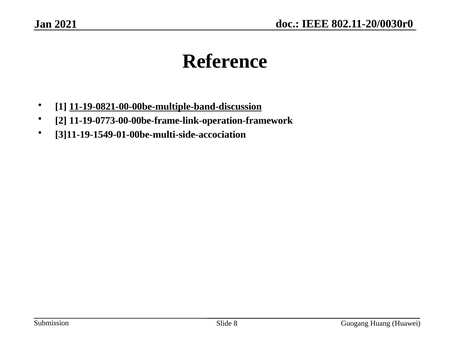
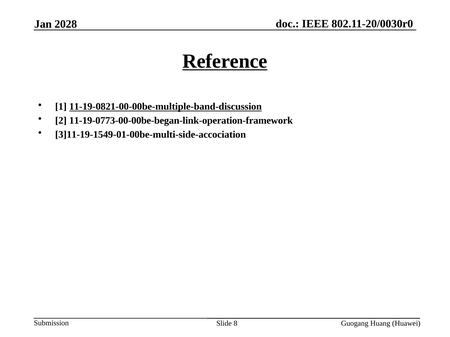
2021: 2021 -> 2028 (66, 24)
Reference underline: none -> present (225, 61)
11-19-0773-00-00be-frame-link-operation-framework: 11-19-0773-00-00be-frame-link-operation-framework -> 11-19-0773-00-00be-began-link-operation-framework (181, 121)
